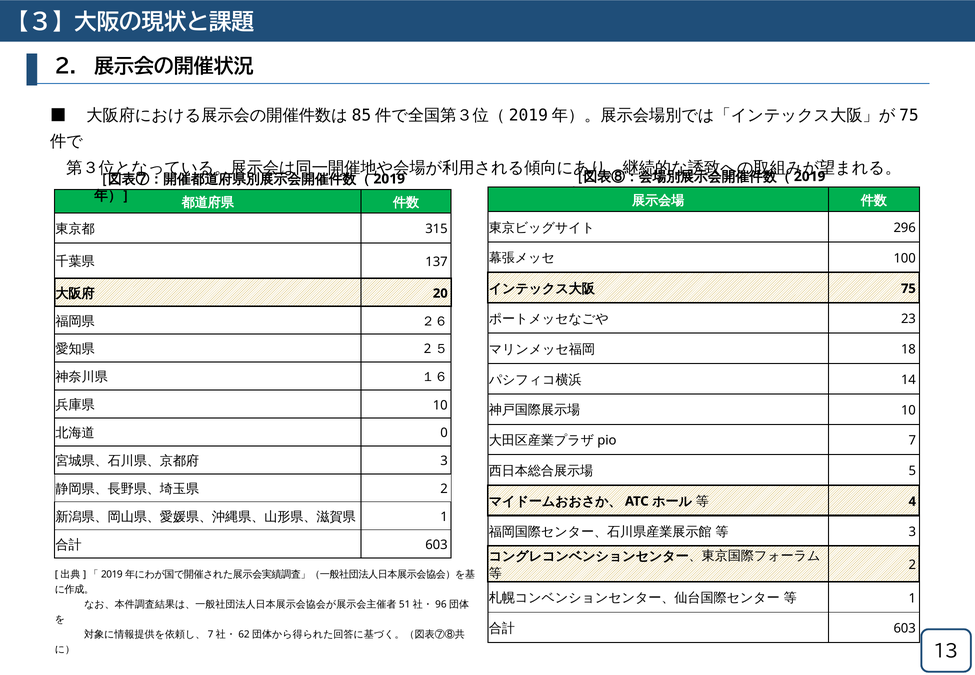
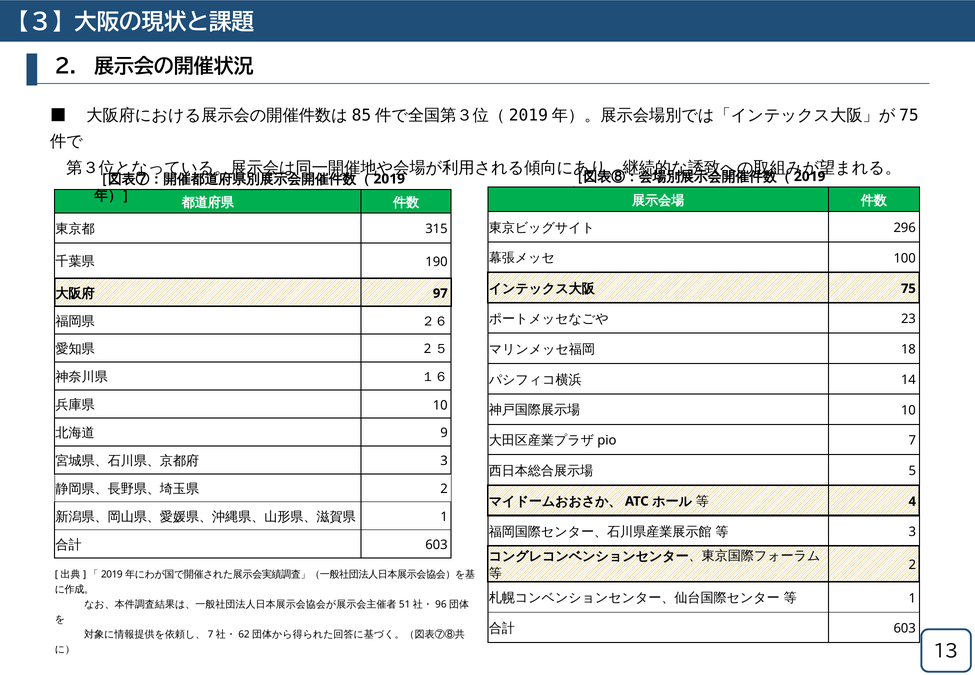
137: 137 -> 190 (437, 262)
20: 20 -> 97 (440, 293)
0: 0 -> 9 (444, 433)
